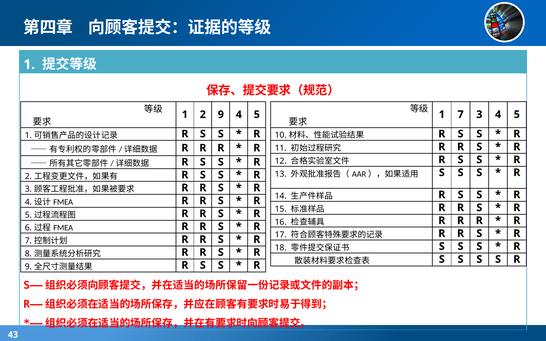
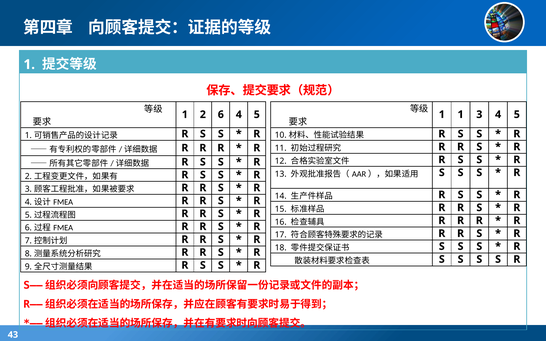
2 9: 9 -> 6 (221, 115)
1 7: 7 -> 1 (461, 115)
